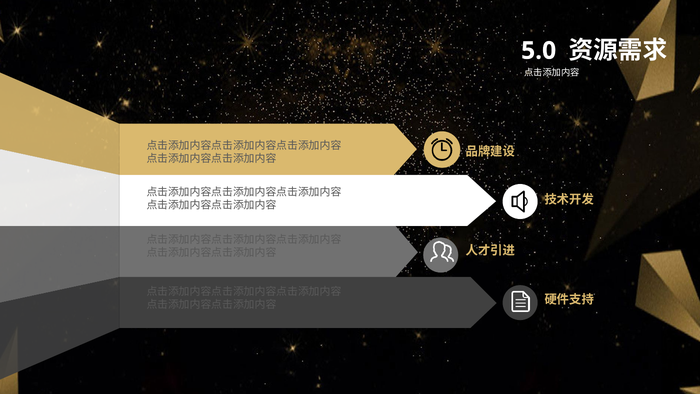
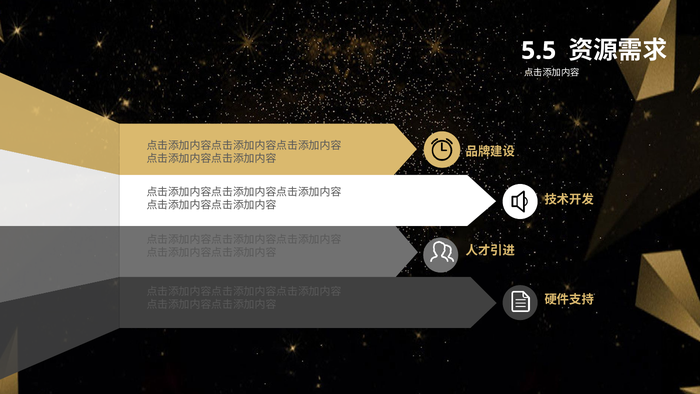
5.0: 5.0 -> 5.5 (539, 51)
